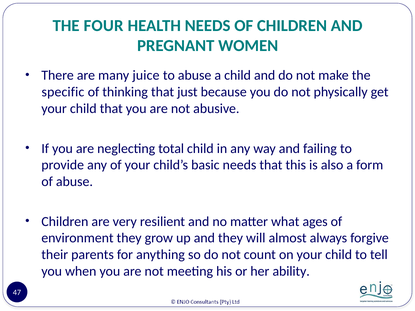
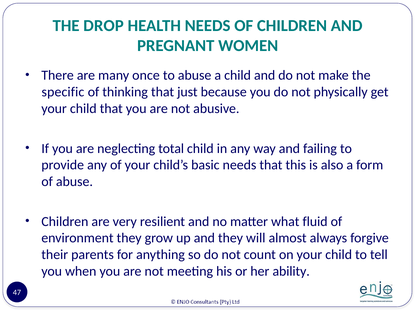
FOUR: FOUR -> DROP (104, 26)
juice: juice -> once (146, 75)
ages: ages -> fluid (315, 222)
